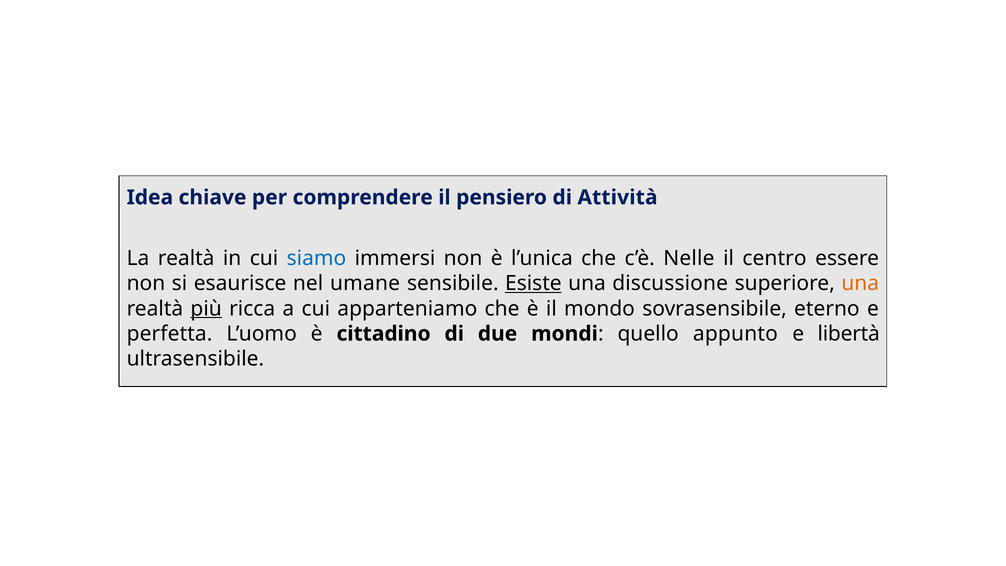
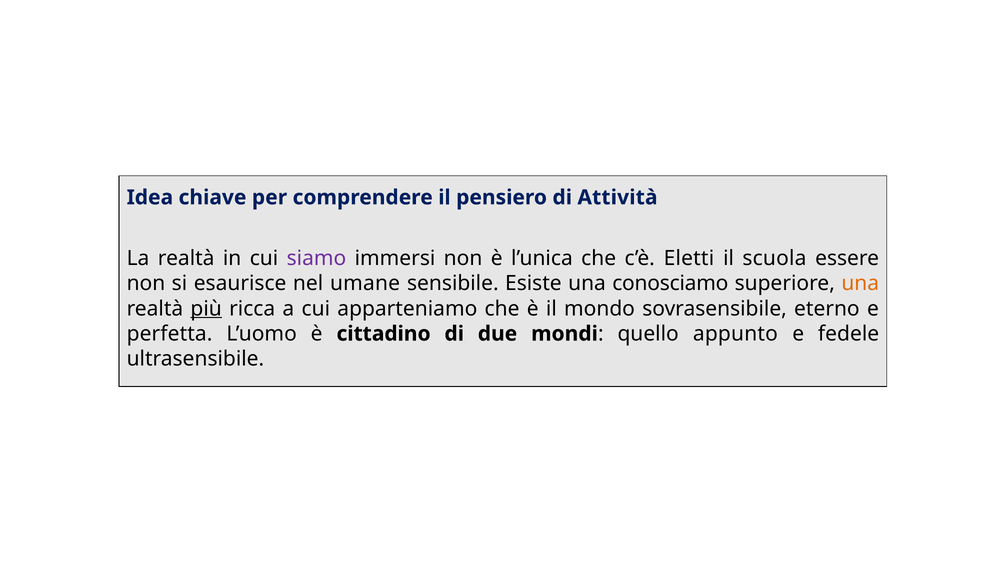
siamo colour: blue -> purple (316, 258)
Nelle: Nelle -> Eletti (689, 258)
centro: centro -> scuola (774, 258)
Esiste underline: present -> none (533, 283)
discussione: discussione -> conosciamo (670, 283)
libertà: libertà -> fedele (849, 334)
